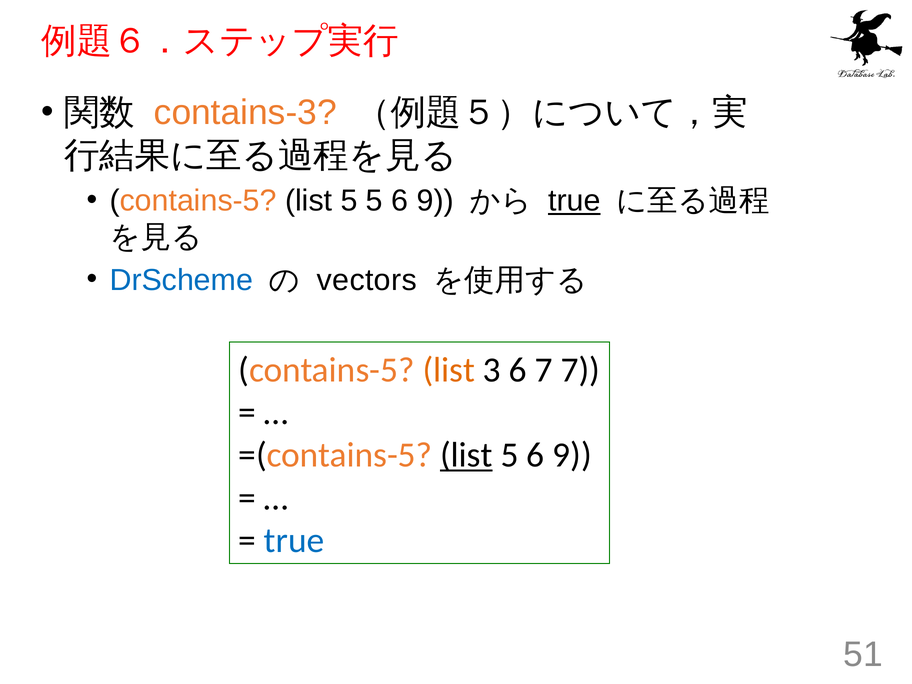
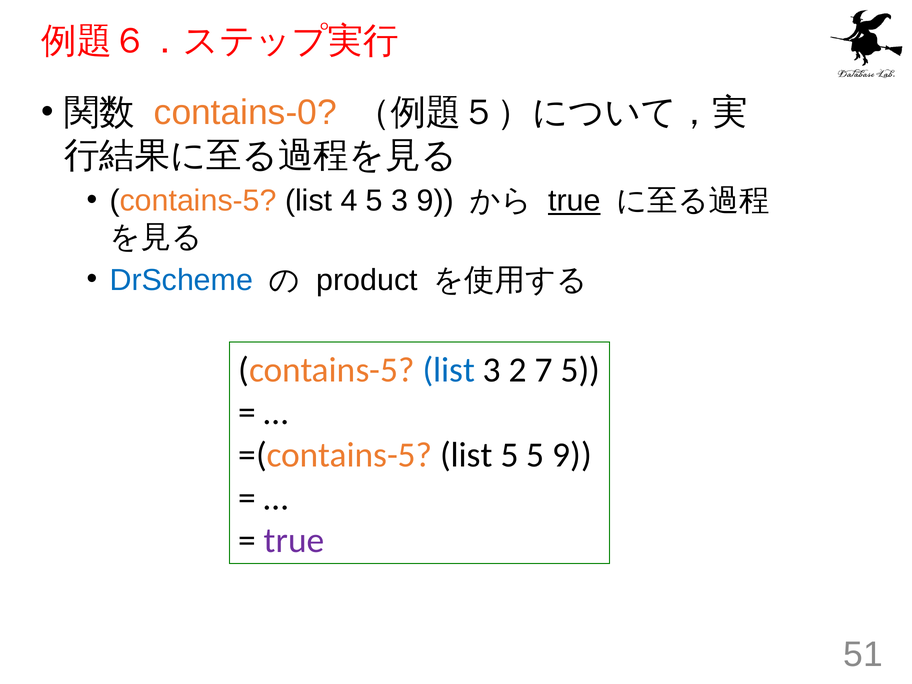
contains-3: contains-3 -> contains-0 (245, 113)
contains-5 list 5: 5 -> 4 (349, 201)
6: 6 -> 3 (400, 201)
vectors: vectors -> product (367, 280)
list colour: orange -> blue (449, 370)
3 6: 6 -> 2 (518, 370)
7 7: 7 -> 5 (580, 370)
list underline: present -> none (466, 455)
6: 6 -> 5 (535, 455)
true colour: blue -> purple (294, 540)
